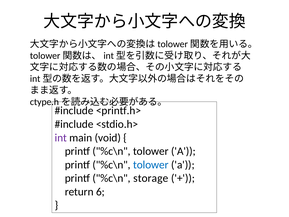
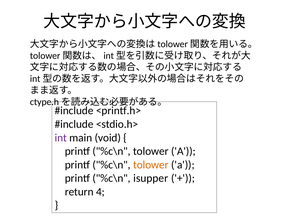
tolower colour: blue -> orange (151, 165)
storage: storage -> isupper (151, 178)
6: 6 -> 4 (100, 192)
